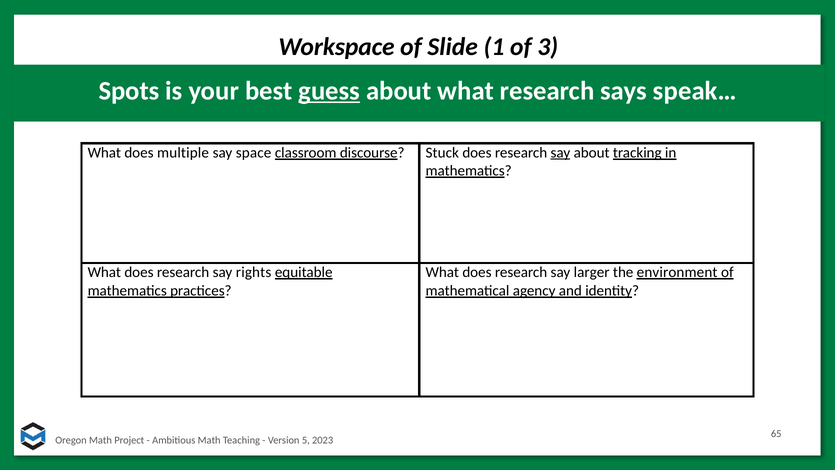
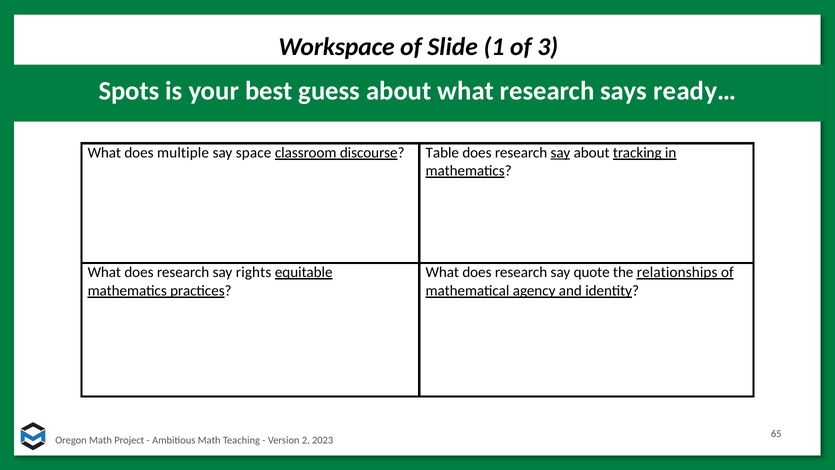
guess underline: present -> none (329, 91)
speak…: speak… -> ready… (695, 91)
Stuck: Stuck -> Table (442, 152)
larger: larger -> quote (592, 272)
environment: environment -> relationships (677, 272)
5: 5 -> 2 (306, 440)
